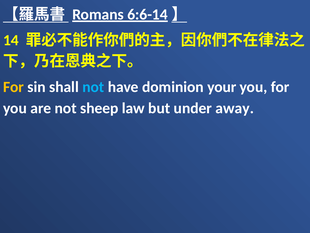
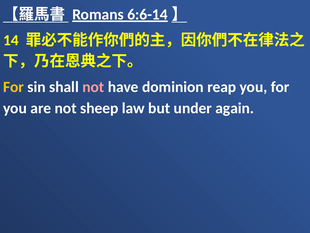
not colour: light blue -> pink (93, 87)
your: your -> reap (222, 87)
away: away -> again (235, 108)
